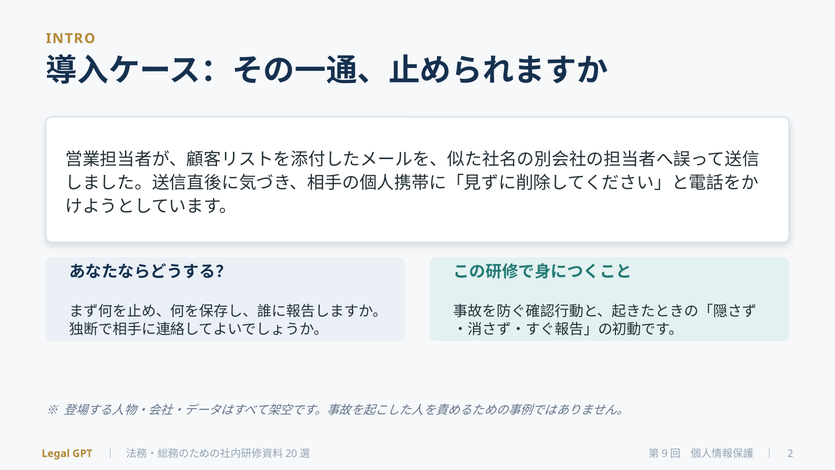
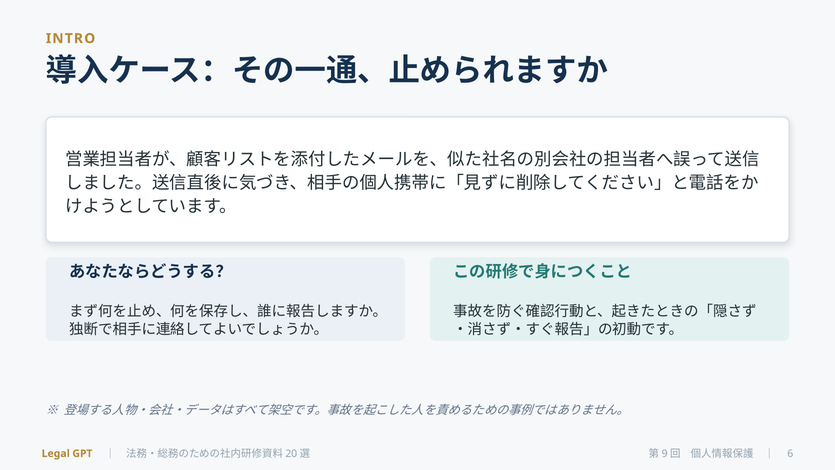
2: 2 -> 6 (790, 453)
